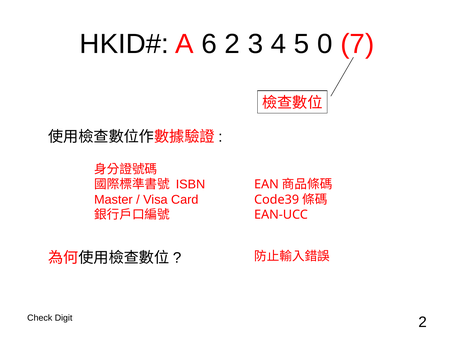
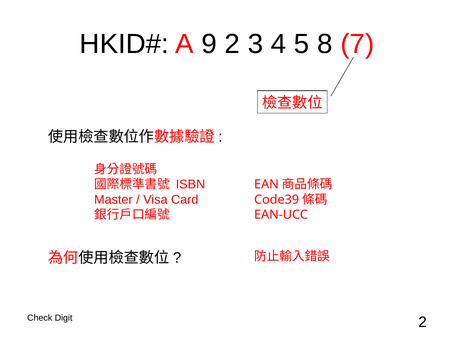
6: 6 -> 9 (209, 44)
0: 0 -> 8 (325, 44)
